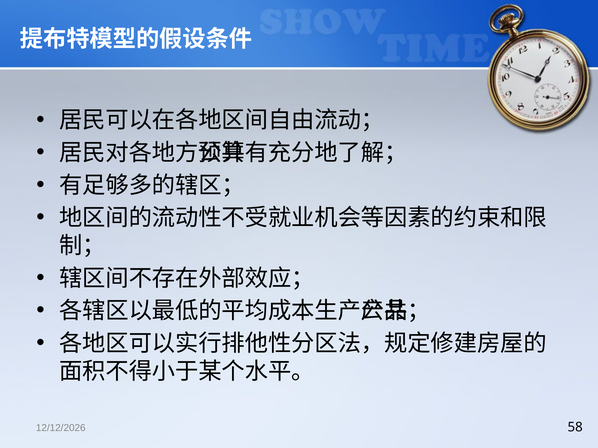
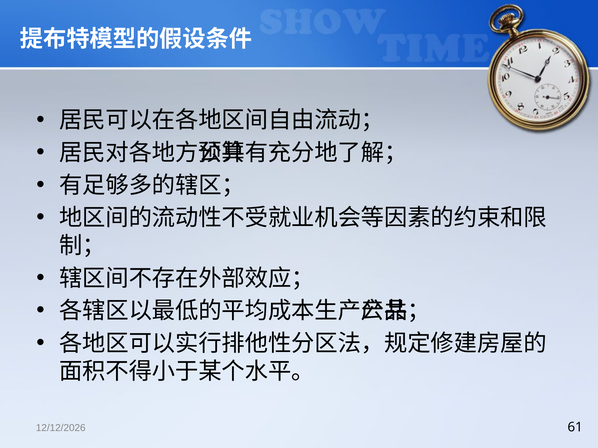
58: 58 -> 61 (575, 427)
